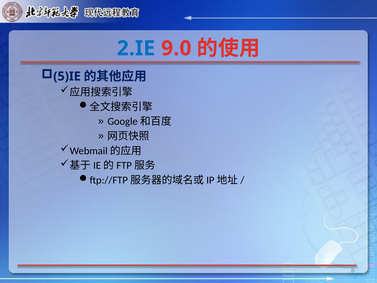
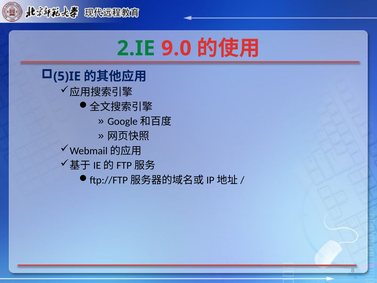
2.IE colour: blue -> green (136, 48)
